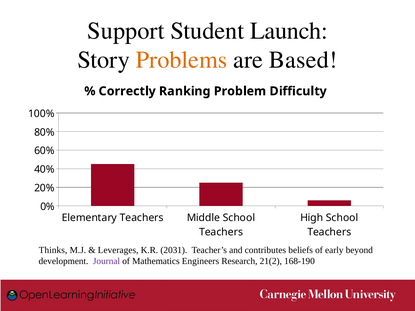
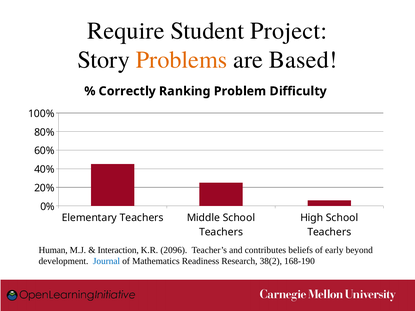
Support: Support -> Require (126, 31)
Launch: Launch -> Project (289, 31)
Thinks: Thinks -> Human (53, 250)
Leverages: Leverages -> Interaction (118, 250)
2031: 2031 -> 2096 (174, 250)
Journal colour: purple -> blue (106, 261)
Engineers: Engineers -> Readiness (201, 261)
21(2: 21(2 -> 38(2 (271, 261)
